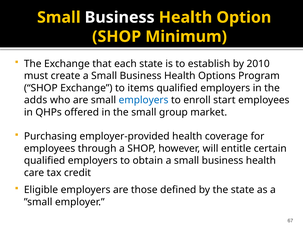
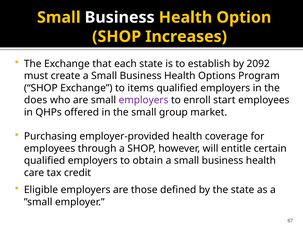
Minimum: Minimum -> Increases (186, 37)
2010: 2010 -> 2092 (258, 64)
adds: adds -> does (36, 100)
employers colour: blue -> purple (144, 100)
